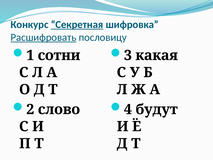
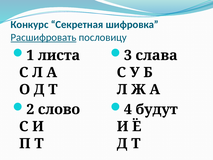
Секретная underline: present -> none (77, 25)
сотни: сотни -> листа (59, 55)
какая: какая -> слава (157, 55)
